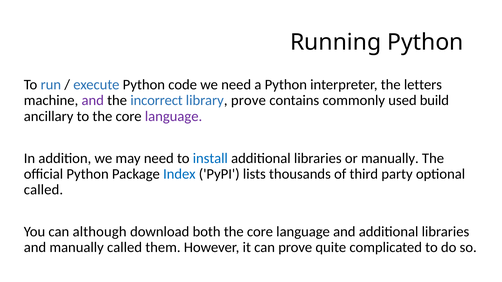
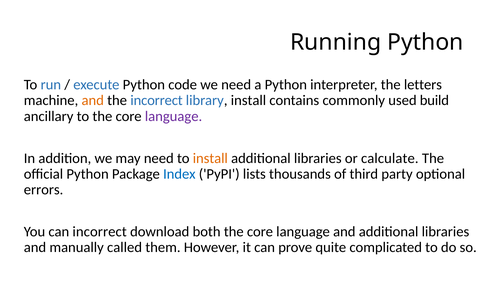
and colour: purple -> orange (93, 101)
library prove: prove -> install (248, 101)
install colour: blue -> orange (210, 158)
or manually: manually -> calculate (390, 158)
called: called -> errors (44, 190)
can although: although -> incorrect (100, 232)
